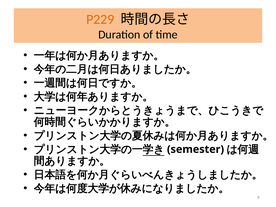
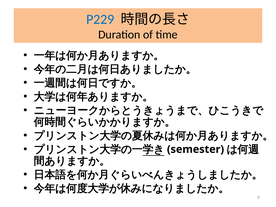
P229 colour: orange -> blue (100, 19)
